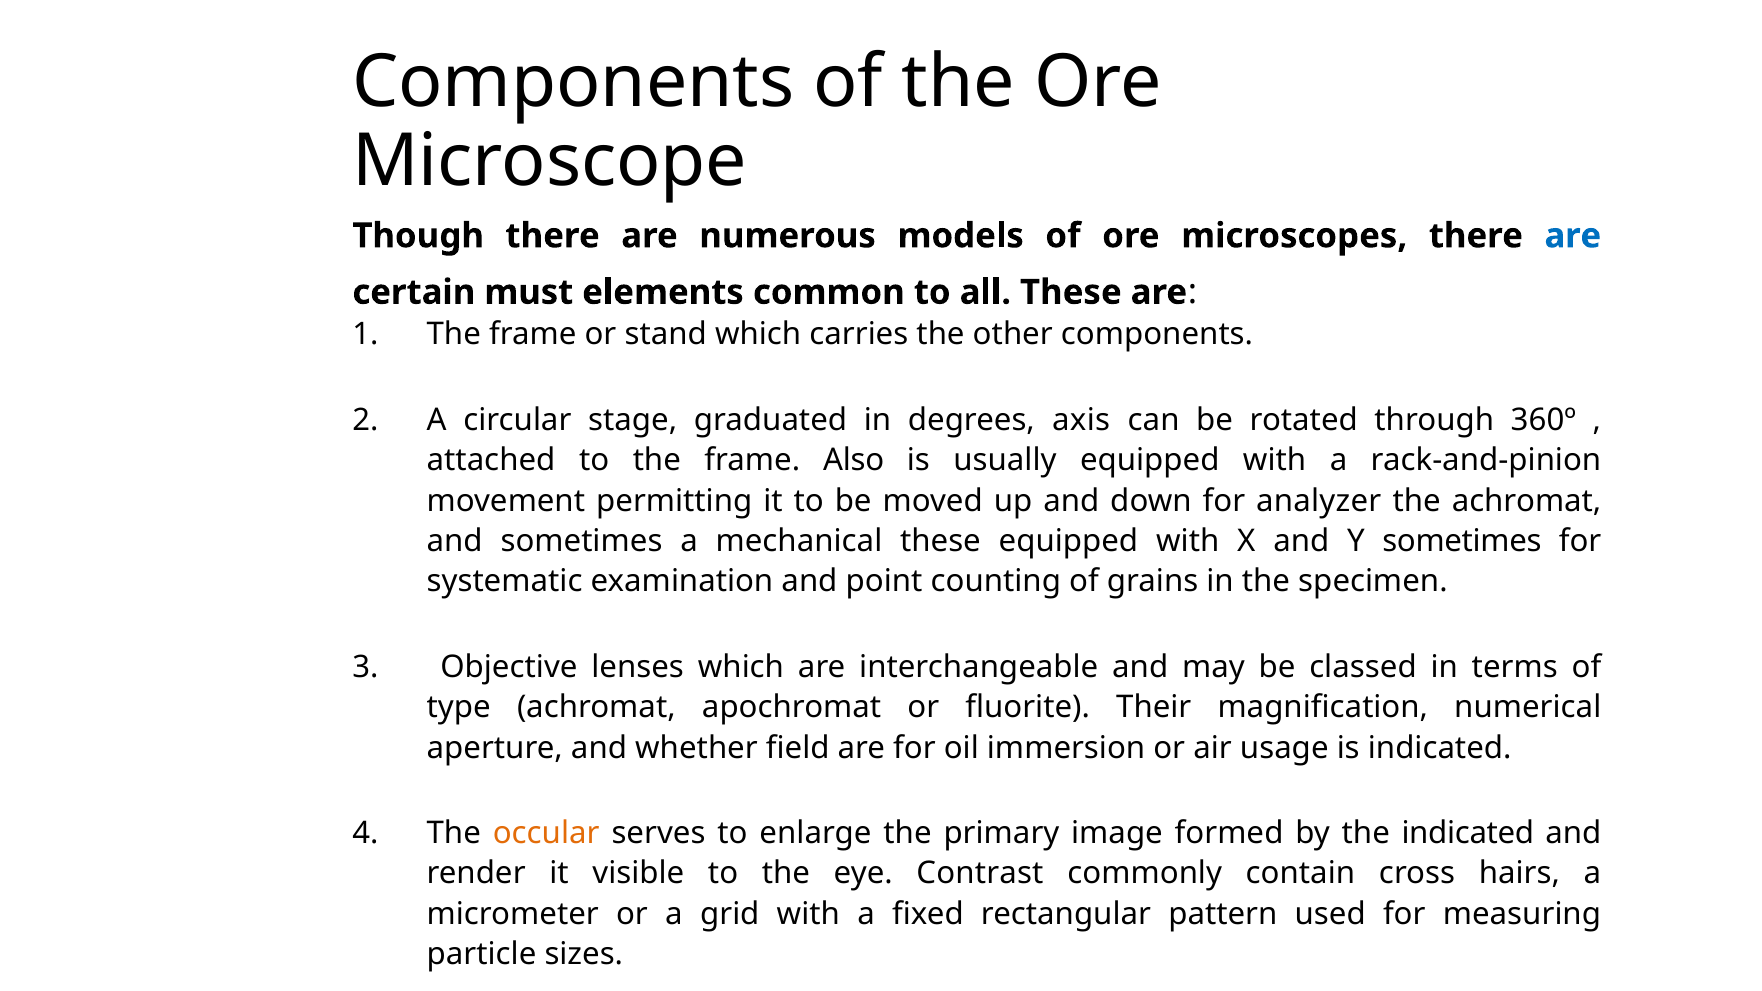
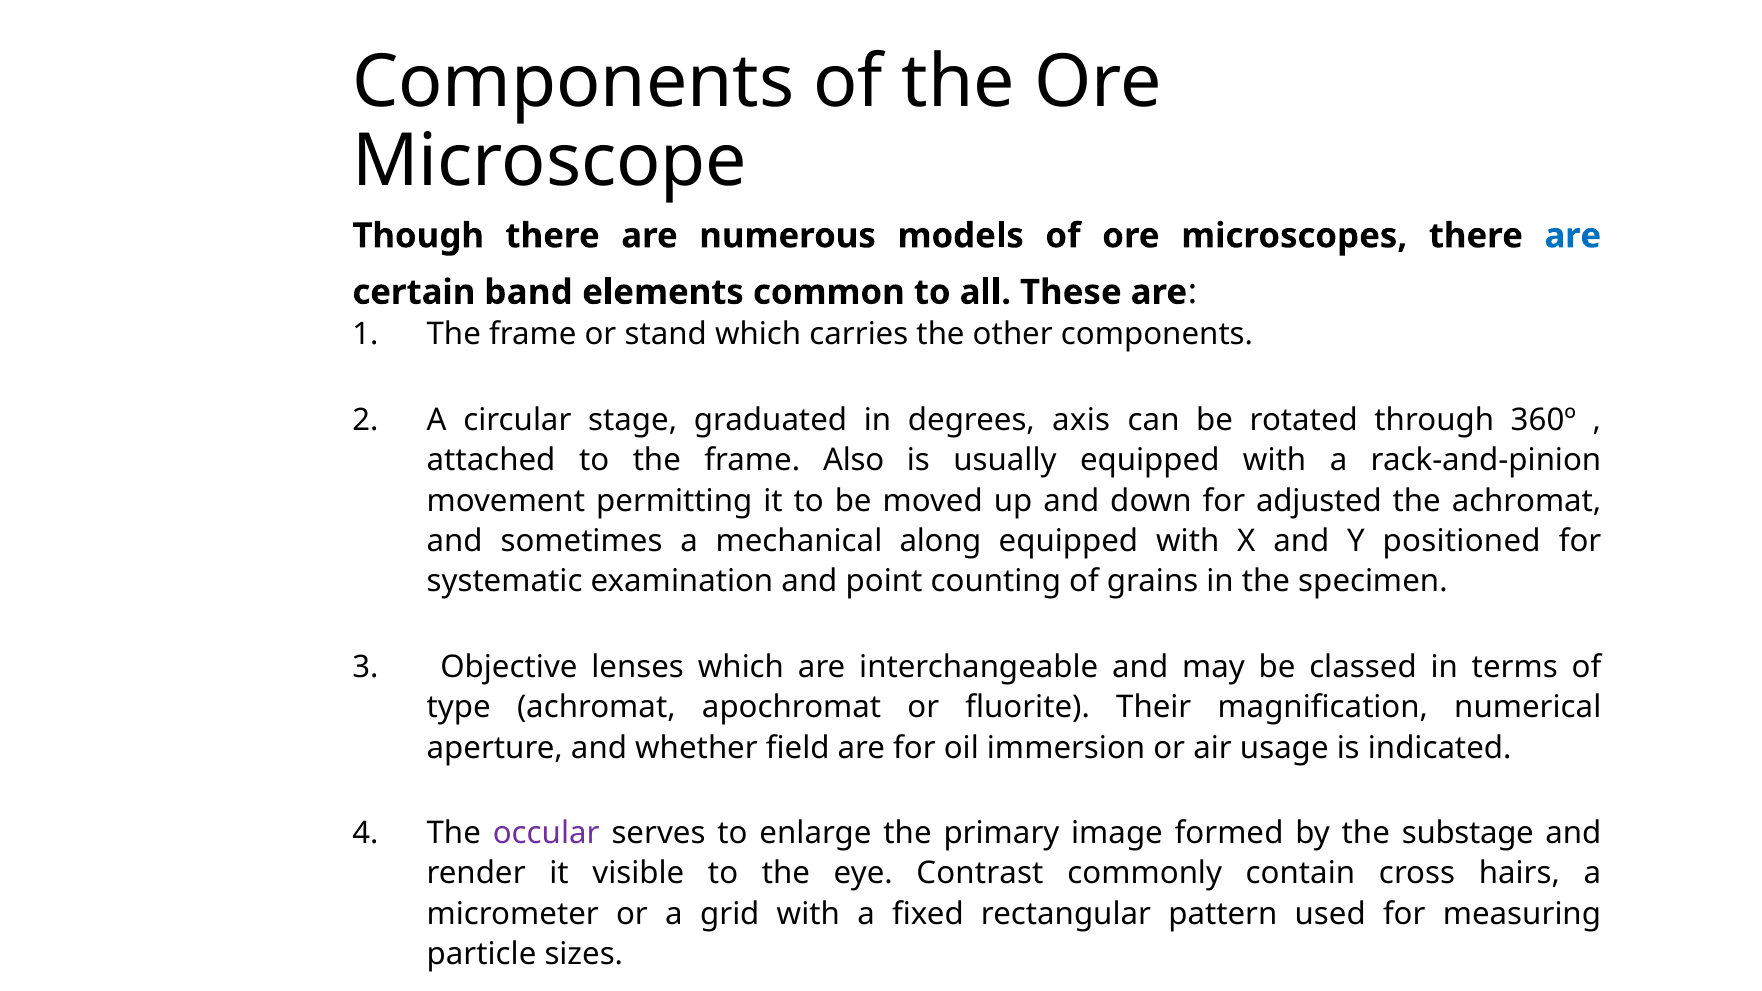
must: must -> band (529, 292)
analyzer: analyzer -> adjusted (1319, 501)
mechanical these: these -> along (941, 541)
Y sometimes: sometimes -> positioned (1462, 541)
occular colour: orange -> purple (546, 833)
the indicated: indicated -> substage (1468, 833)
